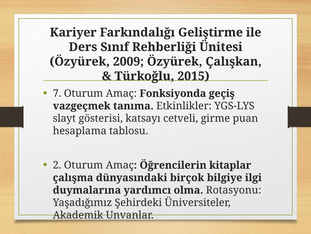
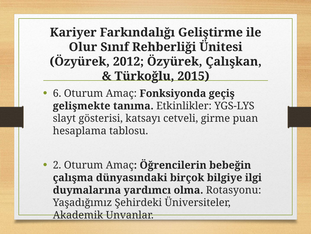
Ders: Ders -> Olur (83, 47)
2009: 2009 -> 2012 (128, 61)
7: 7 -> 6 (57, 93)
vazgeçmek: vazgeçmek -> gelişmekte (82, 106)
kitaplar: kitaplar -> bebeğin (230, 165)
